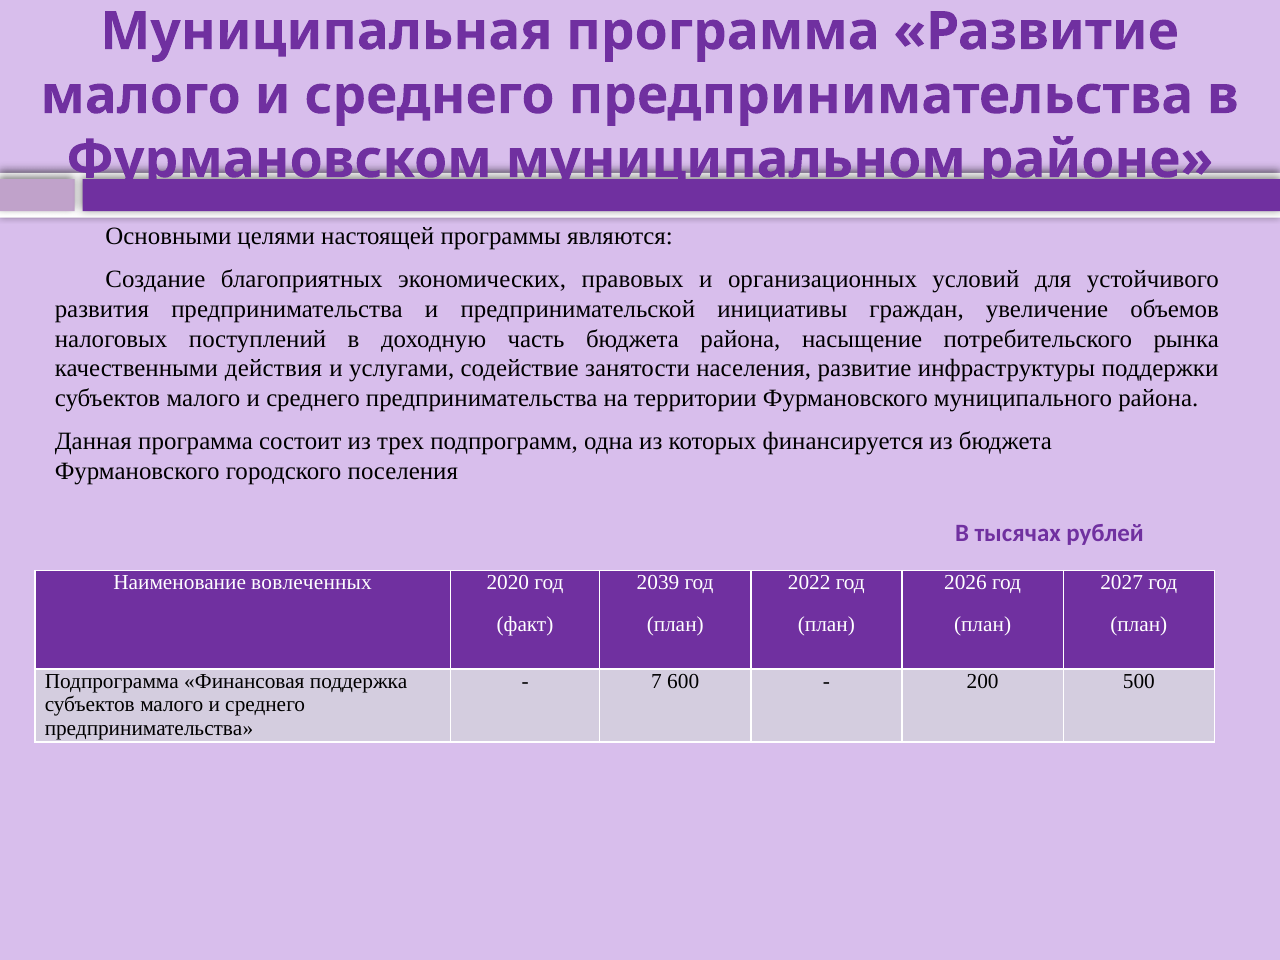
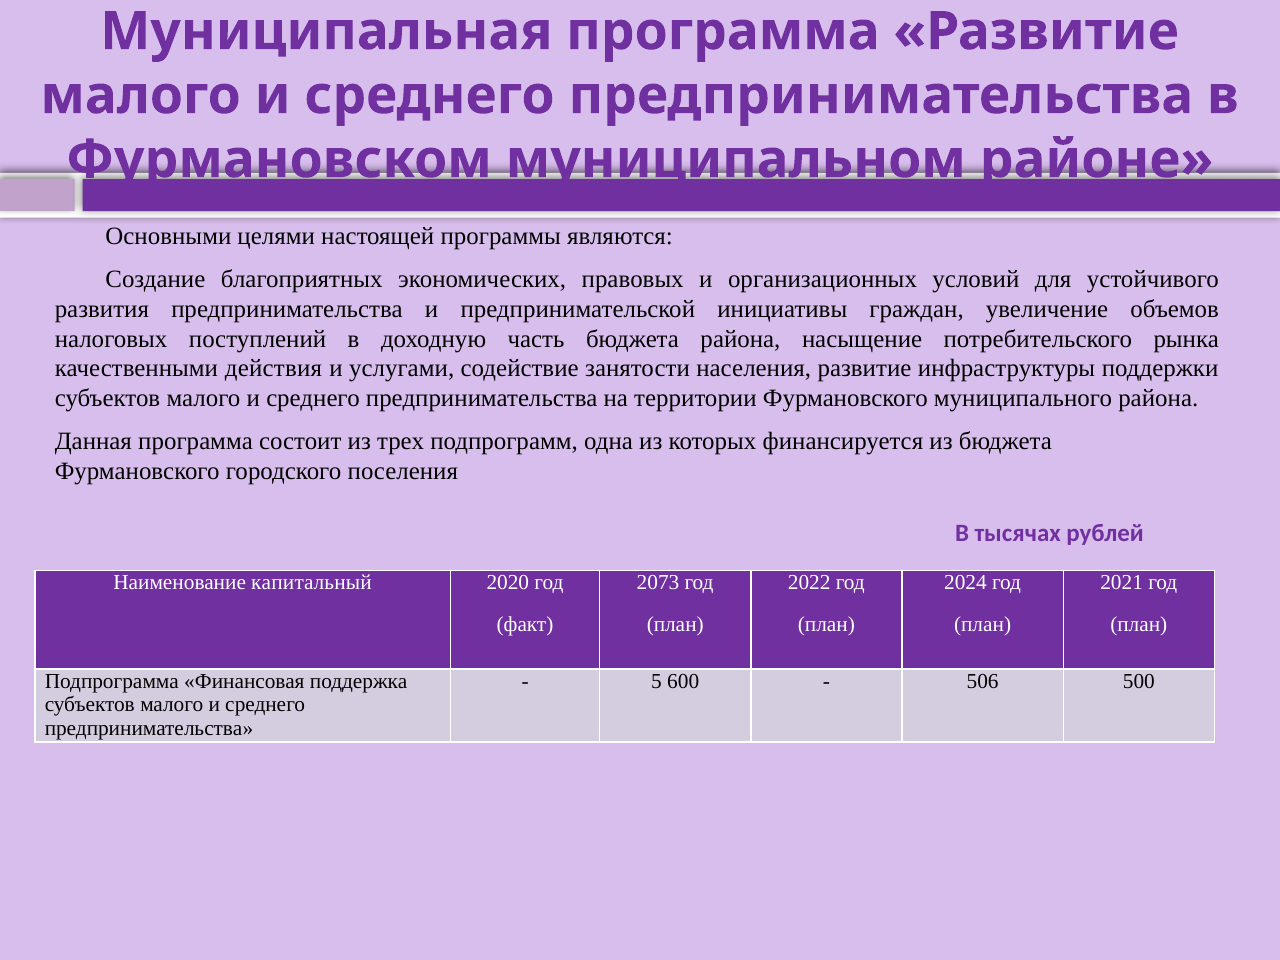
вовлеченных: вовлеченных -> капитальный (312, 583)
2039: 2039 -> 2073 (658, 583)
2026: 2026 -> 2024 (965, 583)
2027: 2027 -> 2021 (1122, 583)
7: 7 -> 5 (657, 681)
200: 200 -> 506 (983, 681)
